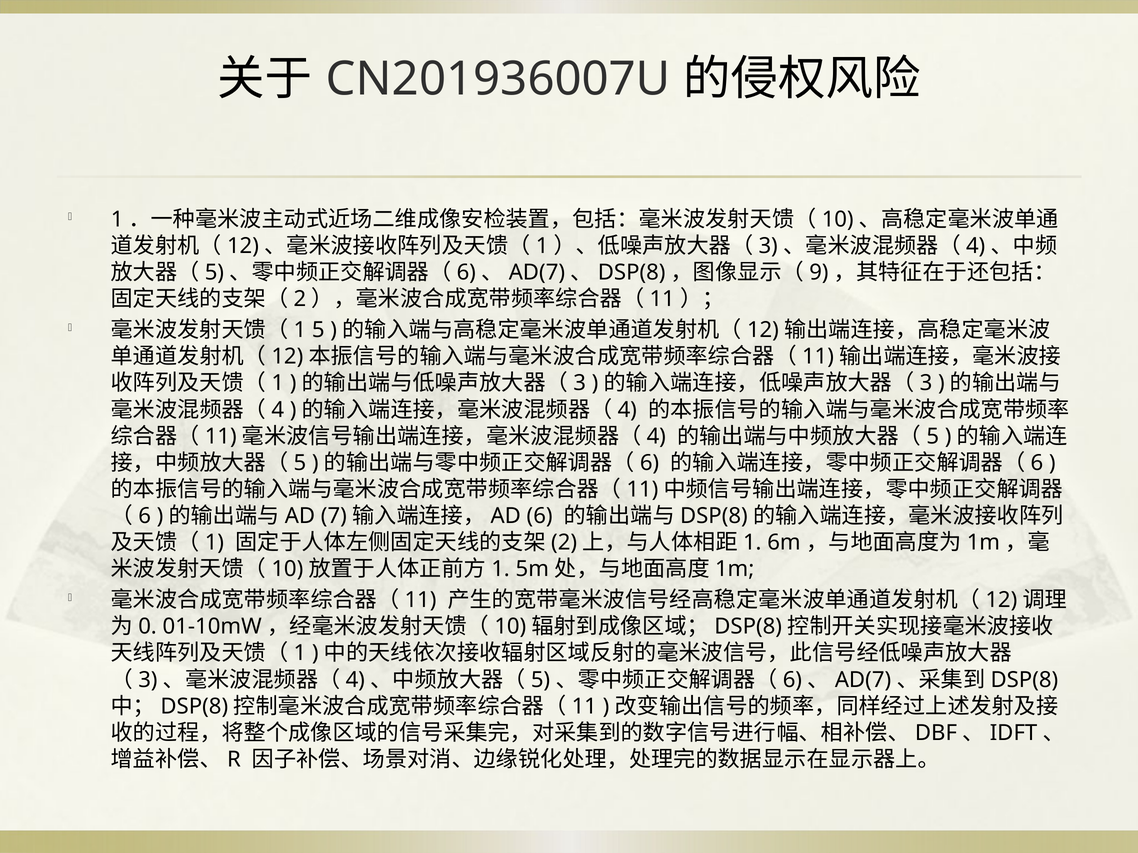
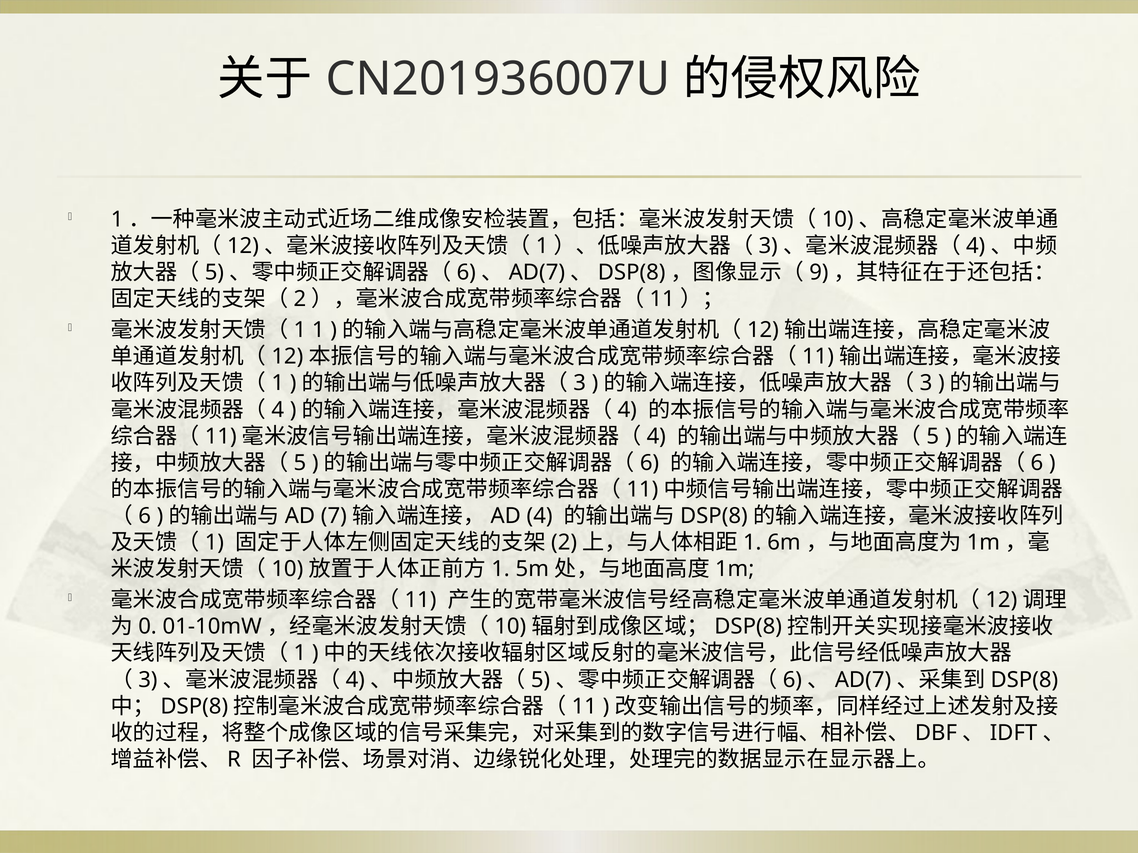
5: 5 -> 1 (318, 330)
6: 6 -> 4 (540, 516)
